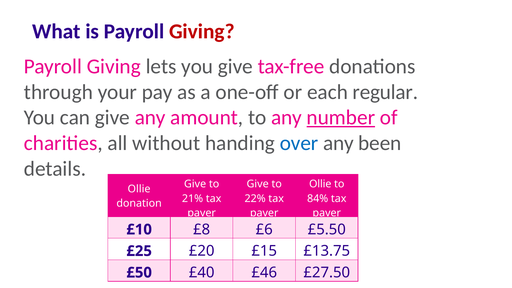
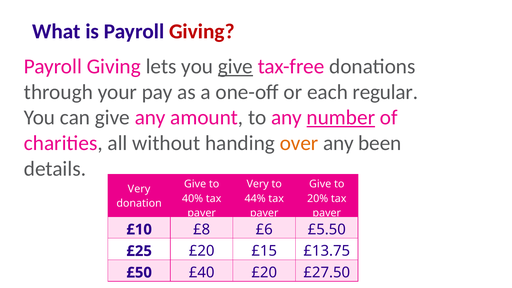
give underline: none -> present (235, 66)
over colour: blue -> orange (299, 143)
Give: Give -> Very (258, 184)
Ollie: Ollie -> Give (320, 184)
Ollie: Ollie -> Very (139, 189)
21%: 21% -> 40% (193, 199)
22%: 22% -> 44% (255, 199)
84%: 84% -> 20% (318, 199)
£40 £46: £46 -> £20 (264, 273)
